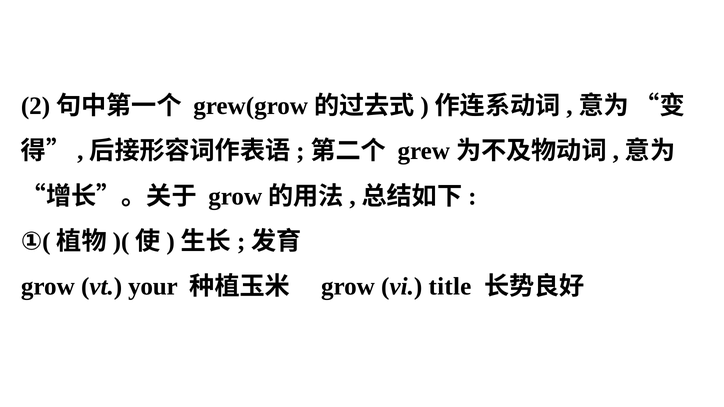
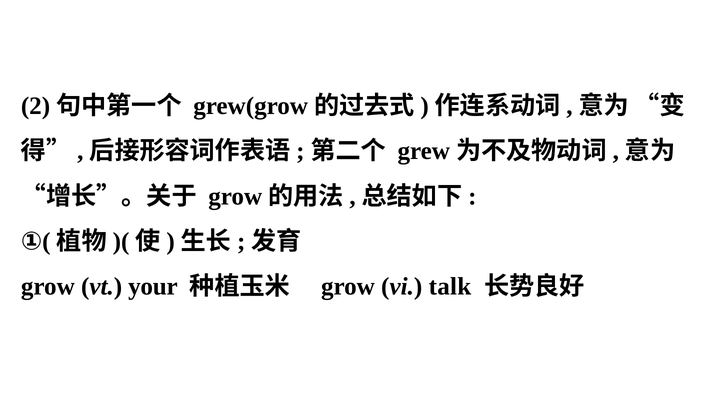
title: title -> talk (450, 287)
